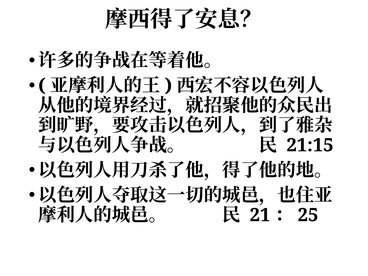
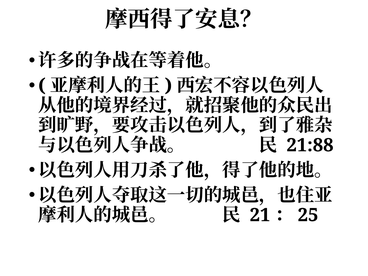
21:15: 21:15 -> 21:88 (310, 145)
